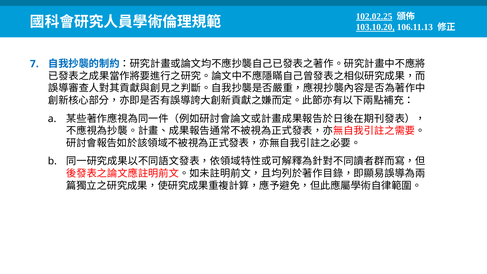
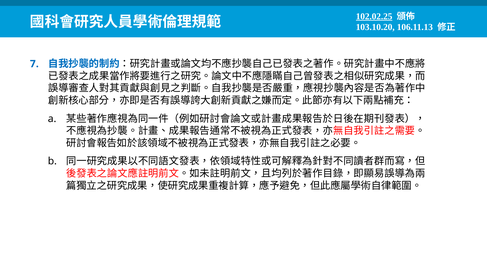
103.10.20 underline: present -> none (375, 27)
